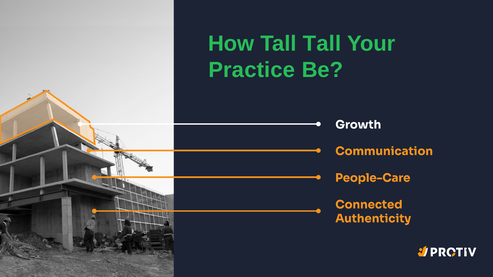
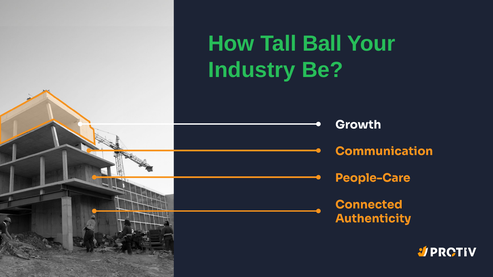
Tall Tall: Tall -> Ball (322, 44)
Practice: Practice -> Industry (252, 70)
